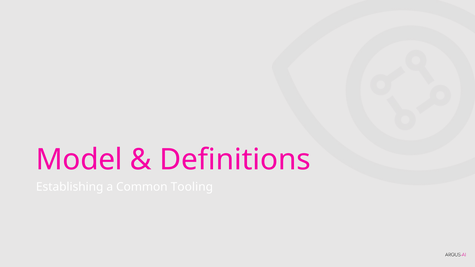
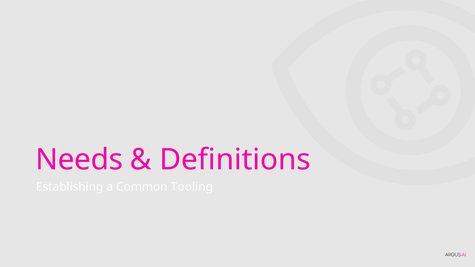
Model: Model -> Needs (79, 160)
